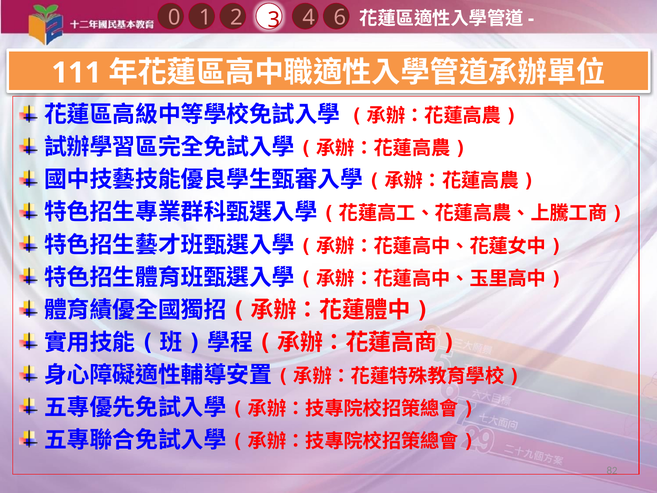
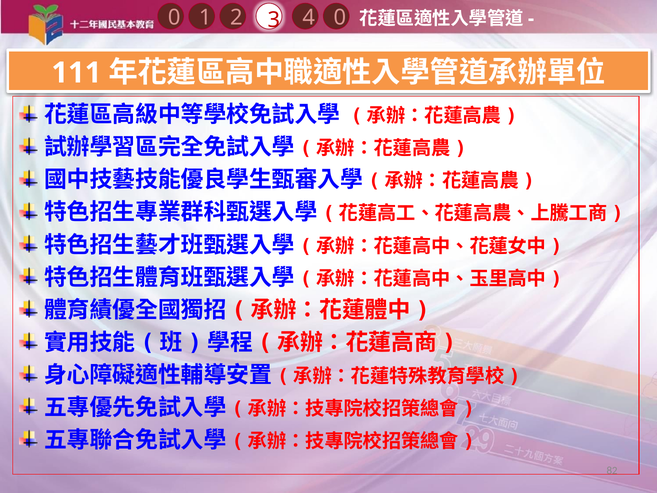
4 6: 6 -> 0 (340, 18)
